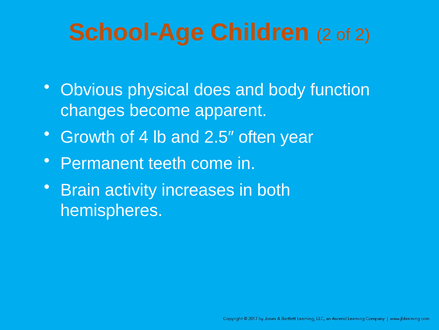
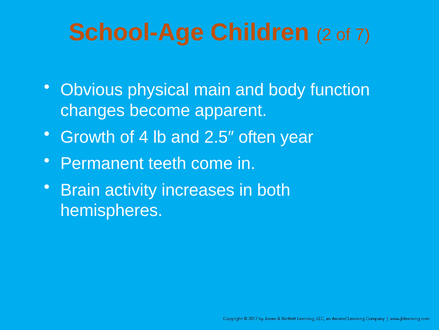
of 2: 2 -> 7 (363, 35)
does: does -> main (212, 90)
